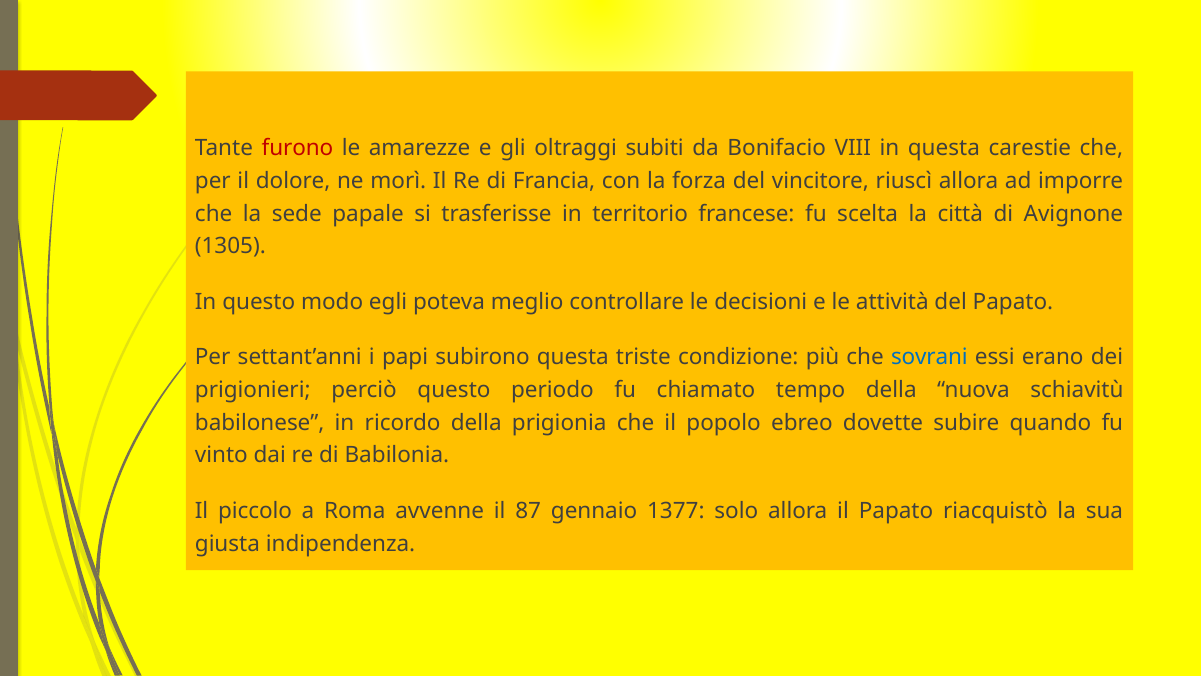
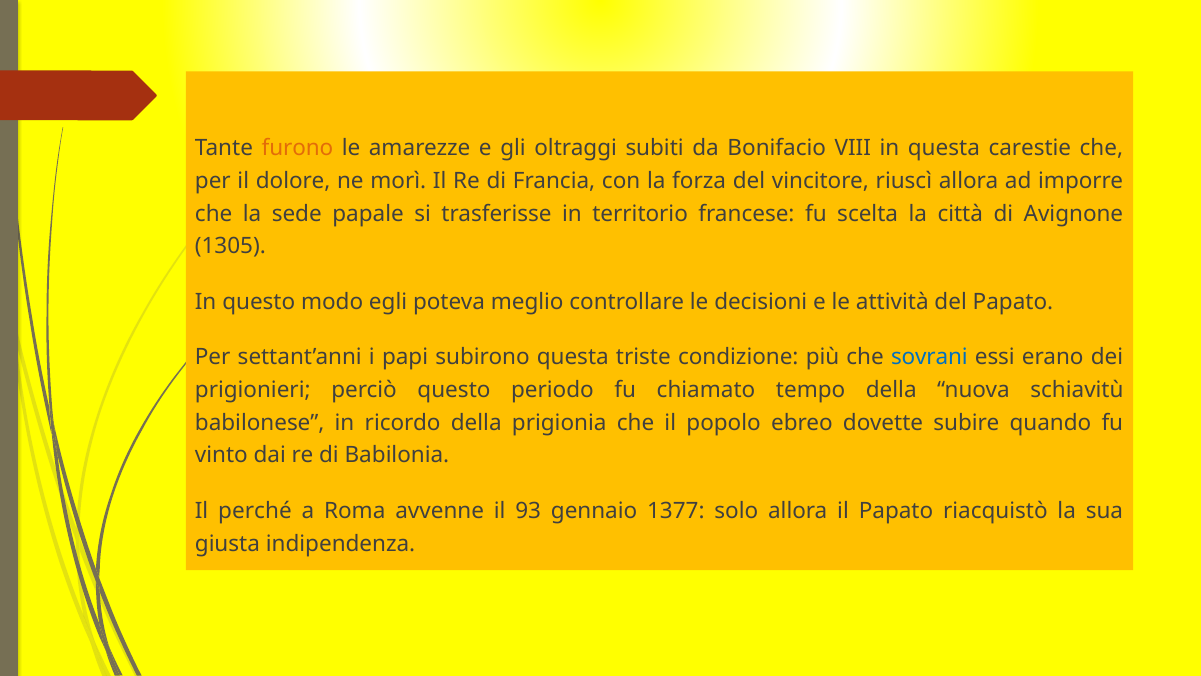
furono colour: red -> orange (297, 148)
piccolo: piccolo -> perché (255, 511)
87: 87 -> 93 (528, 511)
